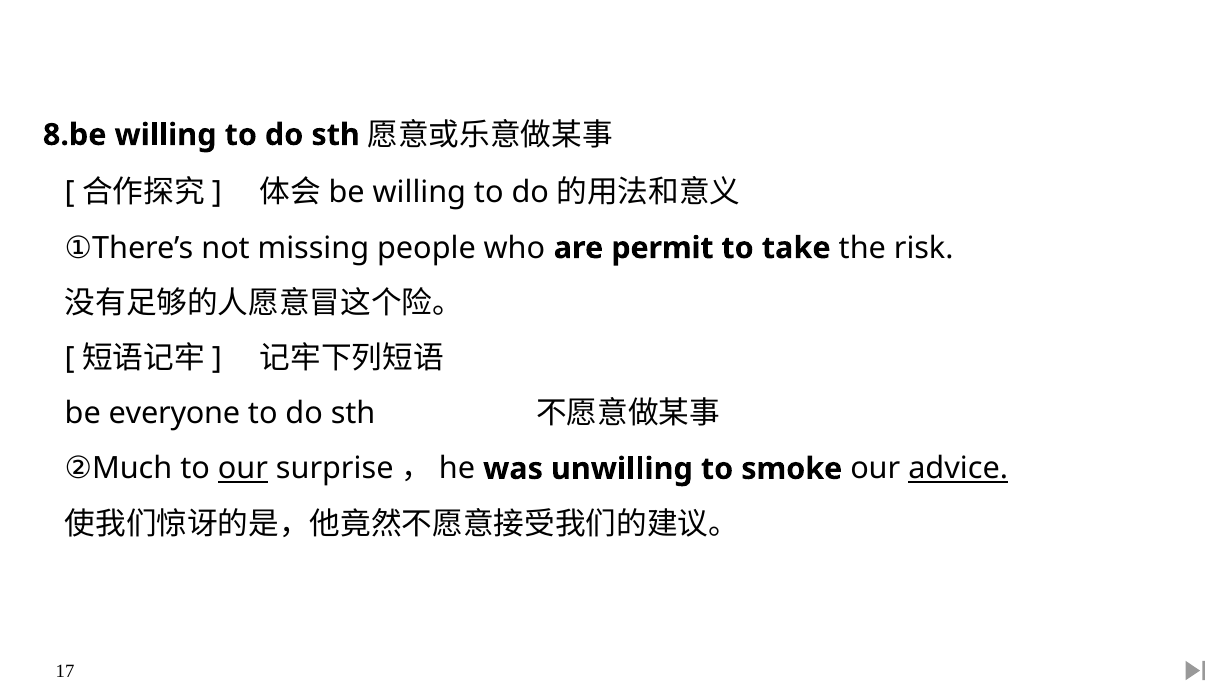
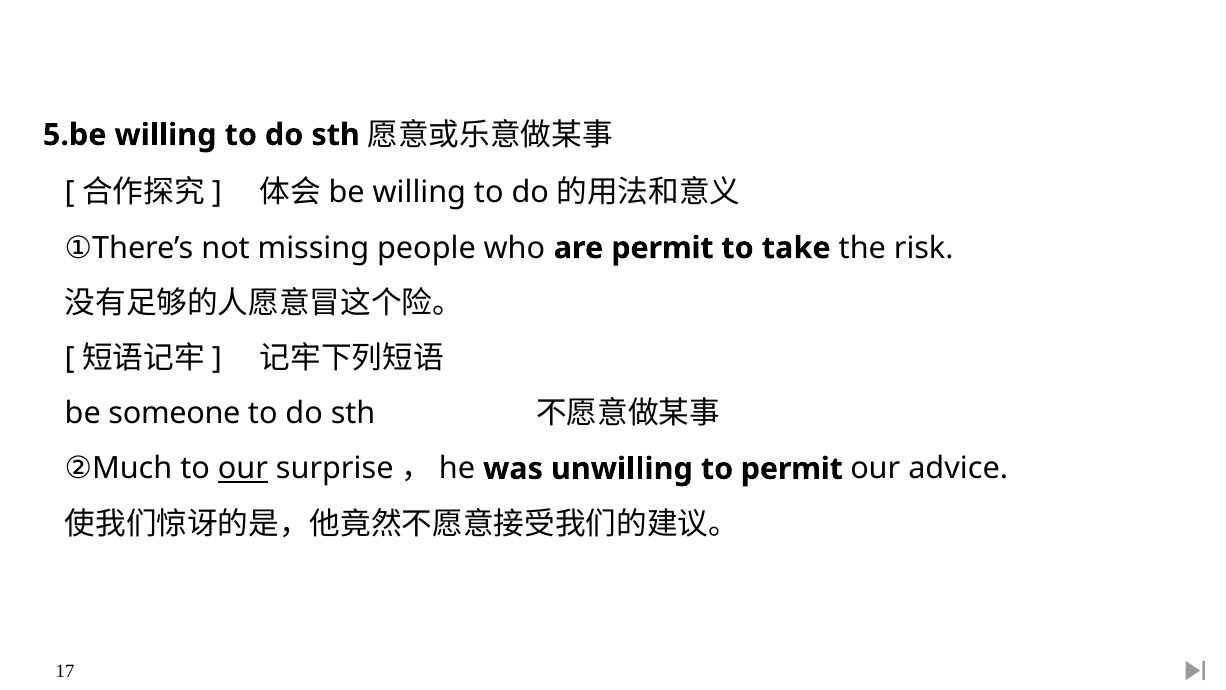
8.be: 8.be -> 5.be (75, 135)
everyone: everyone -> someone (174, 413)
to smoke: smoke -> permit (792, 469)
advice underline: present -> none (958, 469)
